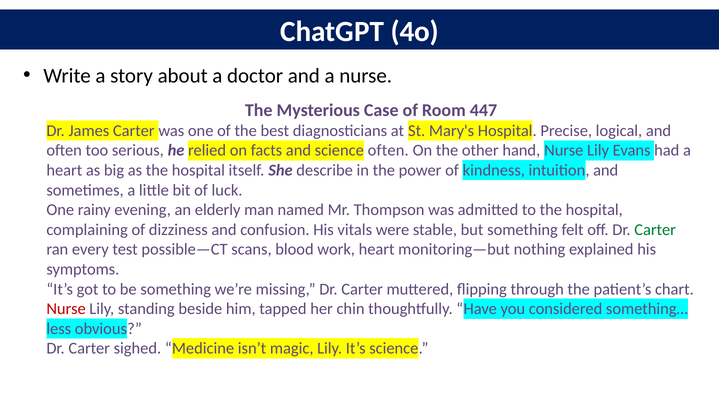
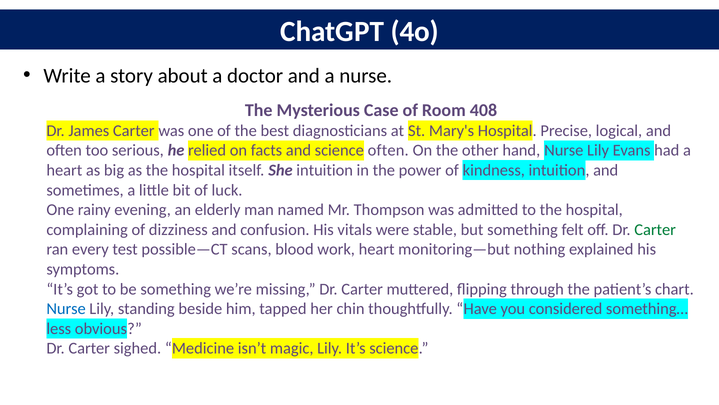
447: 447 -> 408 (483, 110)
She describe: describe -> intuition (325, 170)
Nurse colour: red -> blue (66, 308)
